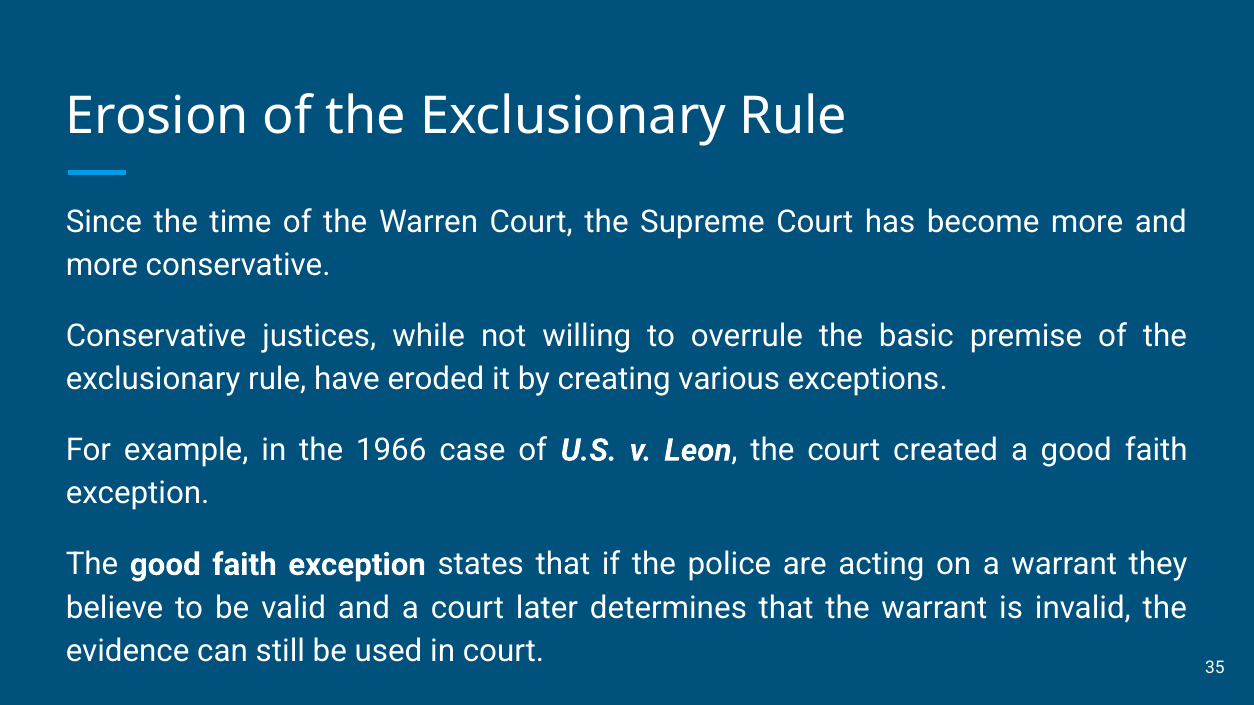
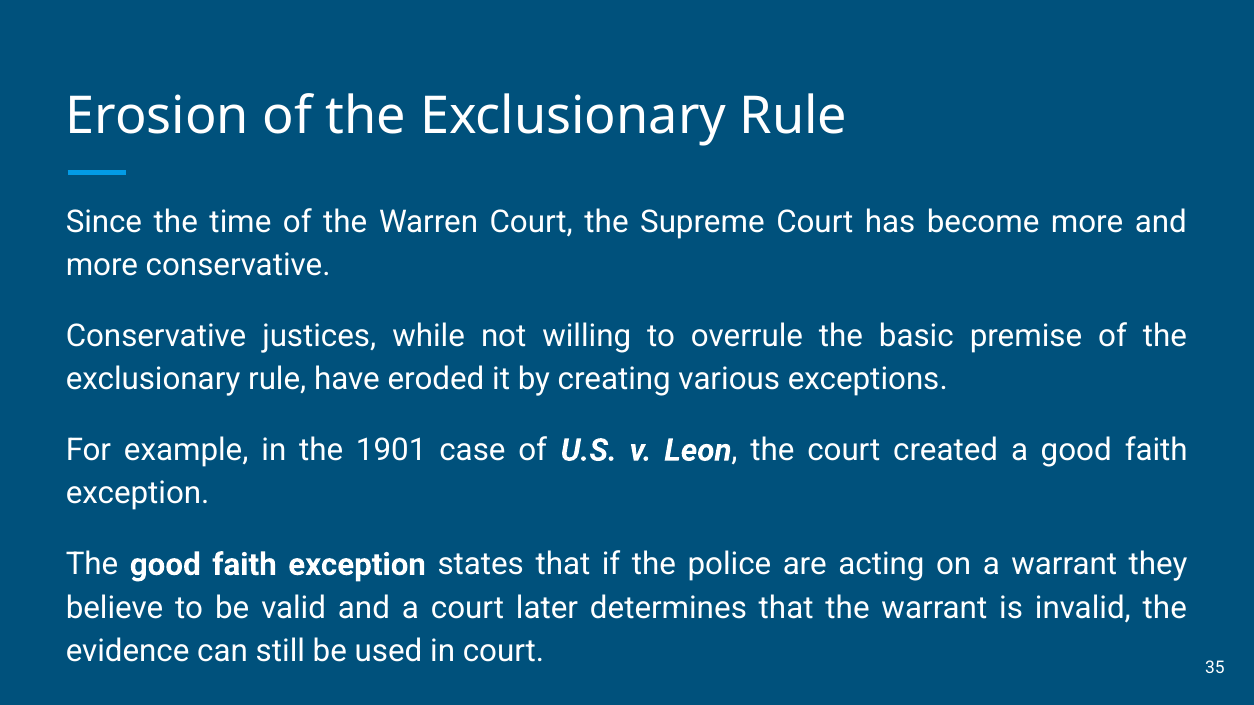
1966: 1966 -> 1901 (391, 451)
